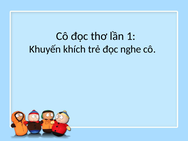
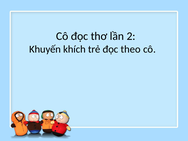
1: 1 -> 2 (131, 36)
nghe: nghe -> theo (131, 49)
